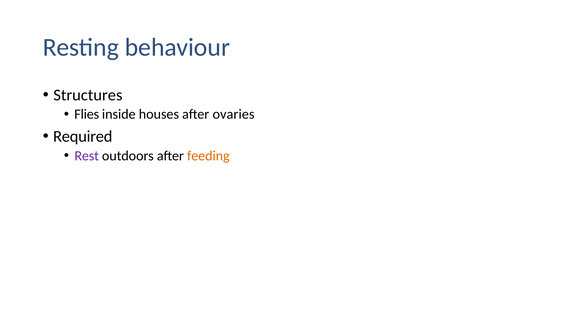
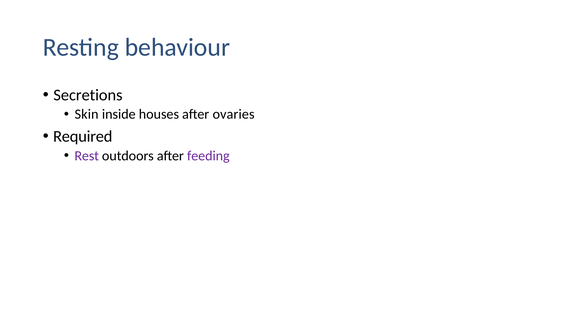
Structures: Structures -> Secretions (88, 95)
Flies: Flies -> Skin (87, 114)
feeding colour: orange -> purple (208, 156)
